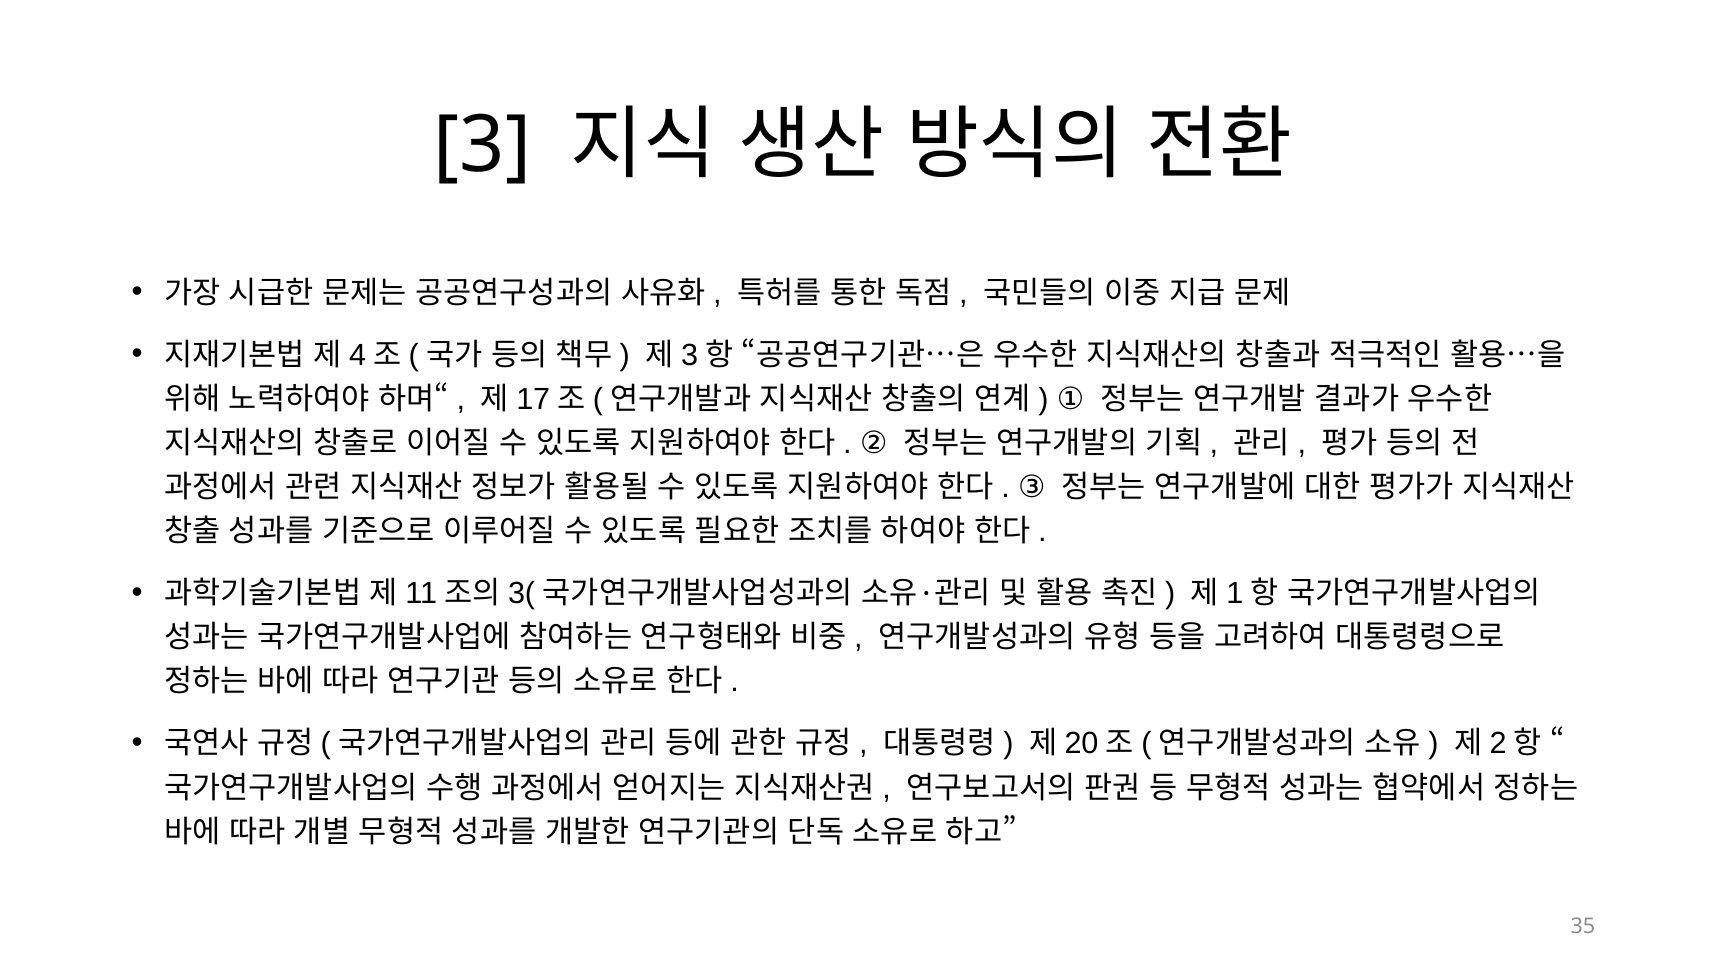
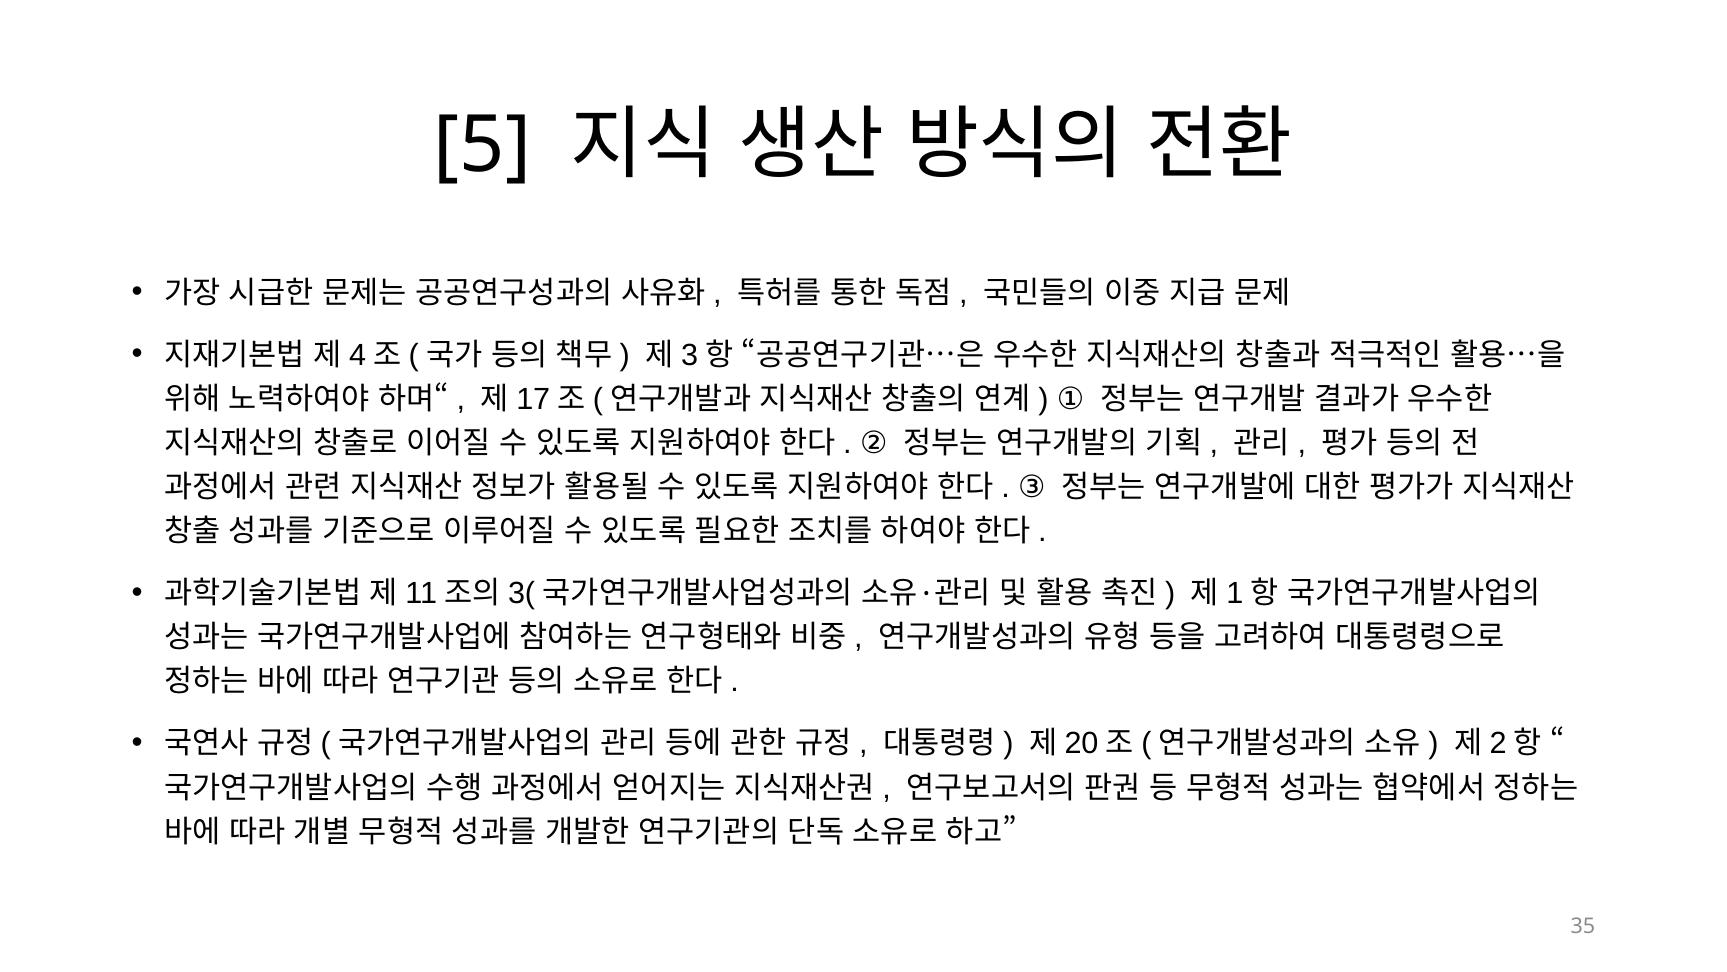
3: 3 -> 5 (482, 145)
